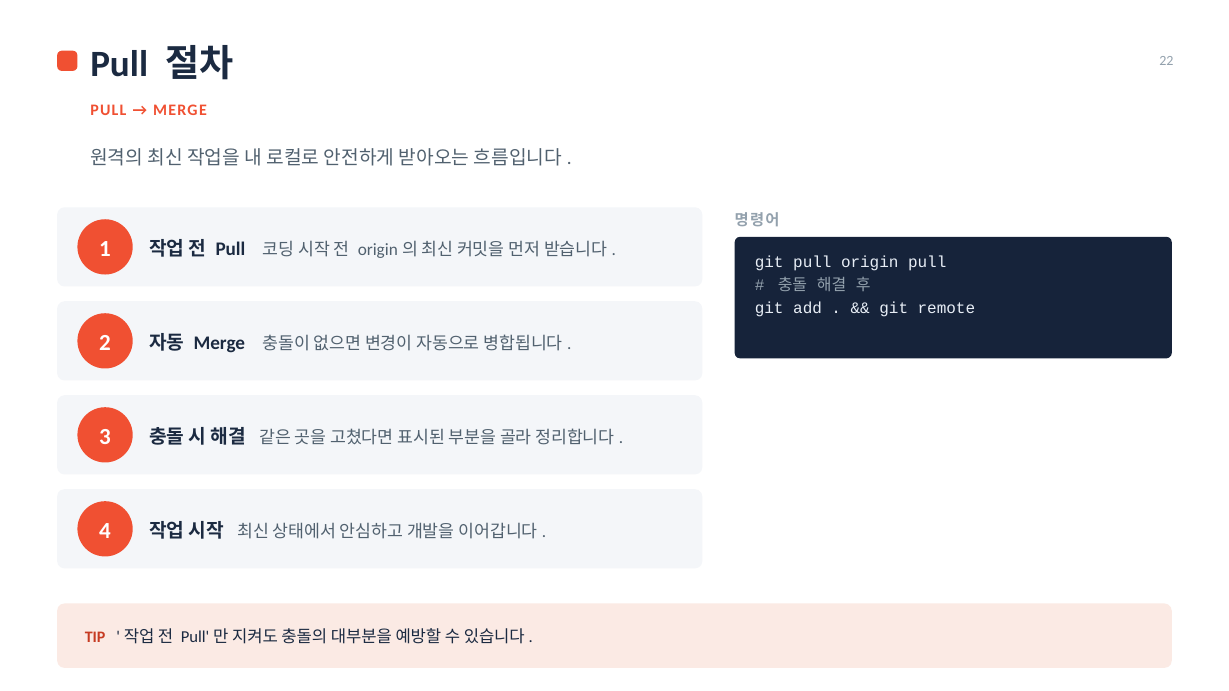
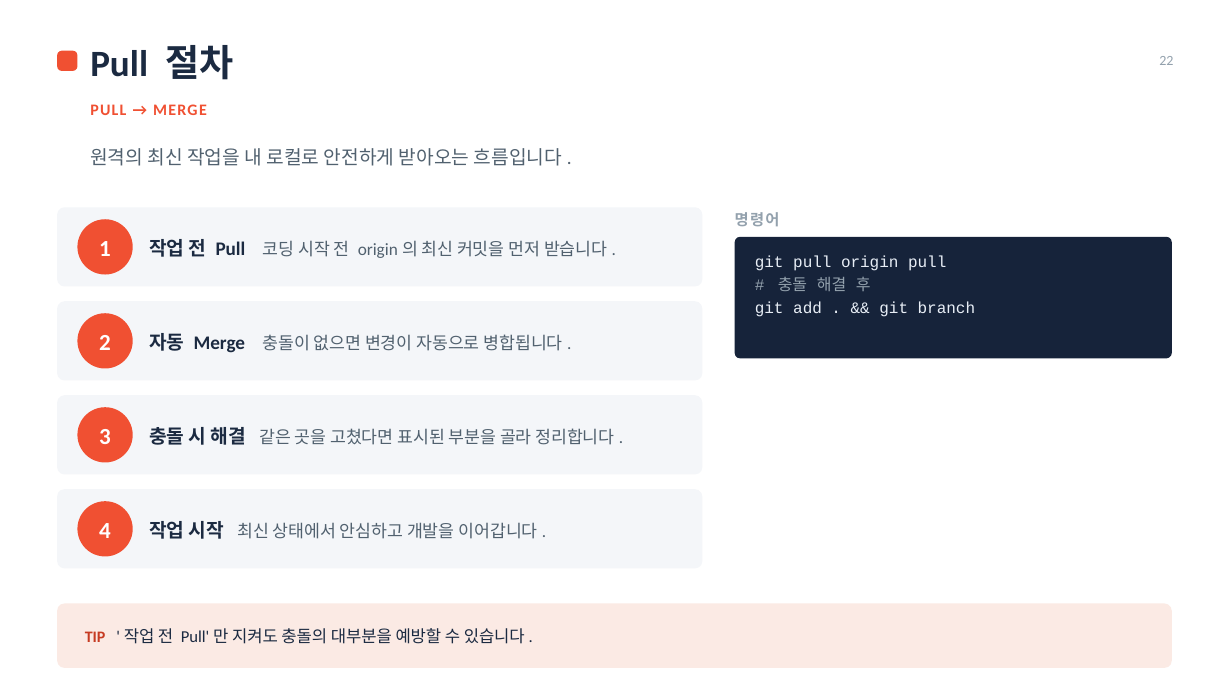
remote: remote -> branch (946, 308)
